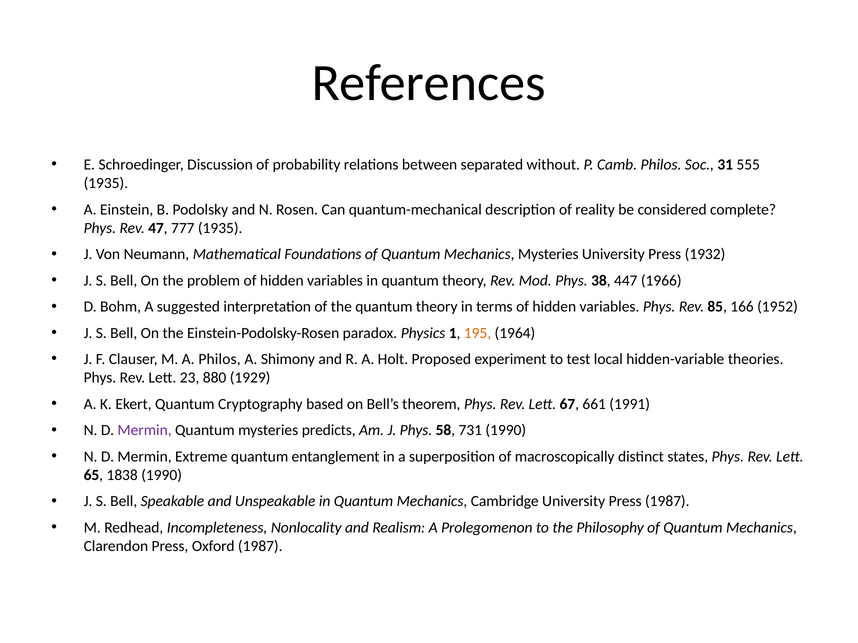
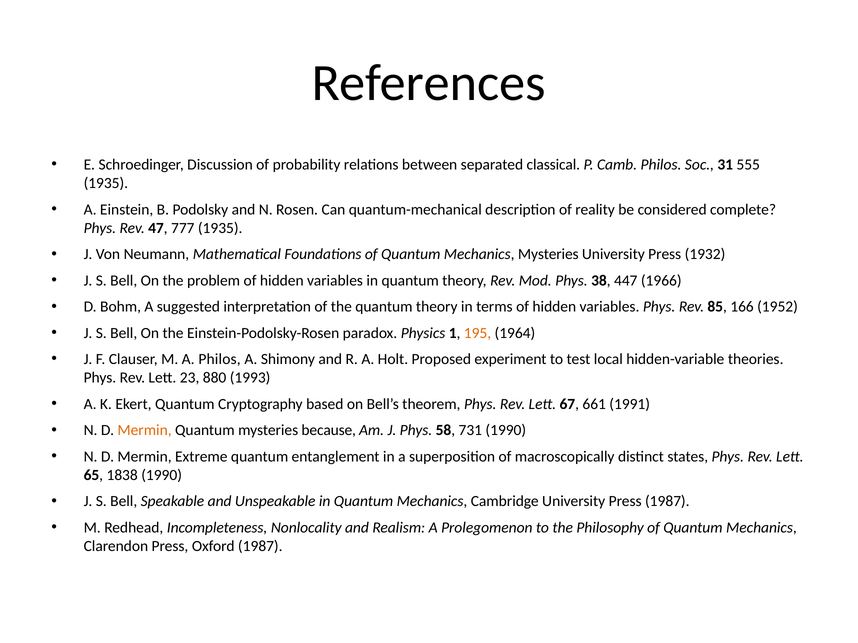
without: without -> classical (553, 165)
1929: 1929 -> 1993 (250, 378)
Mermin colour: purple -> orange (145, 431)
predicts: predicts -> because (329, 431)
